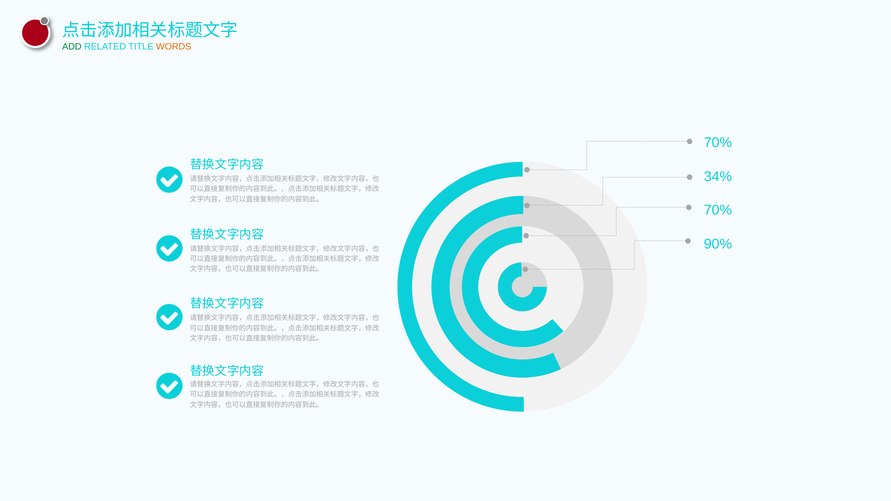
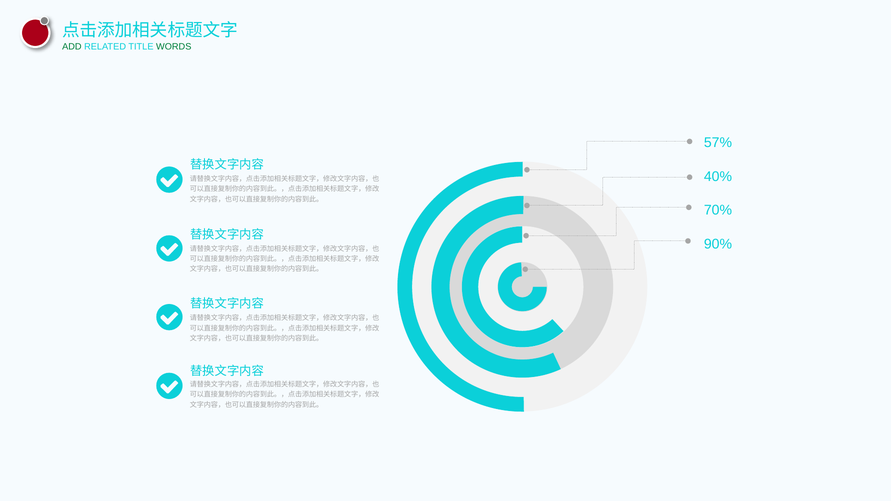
WORDS colour: orange -> green (174, 47)
70%: 70% -> 57% (718, 143)
34%: 34% -> 40% (718, 177)
